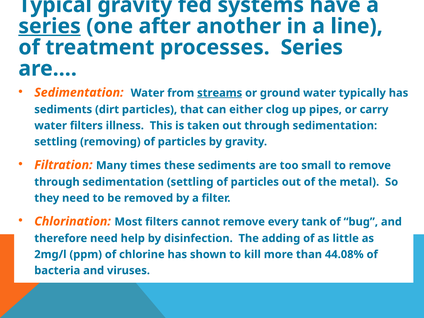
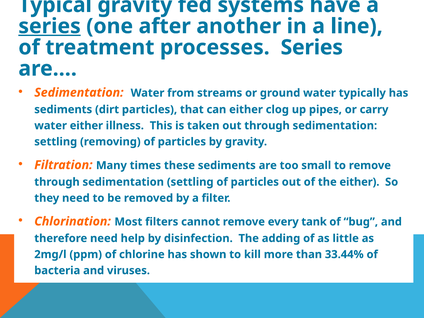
streams underline: present -> none (220, 93)
water filters: filters -> either (86, 126)
the metal: metal -> either (359, 182)
44.08%: 44.08% -> 33.44% (344, 254)
